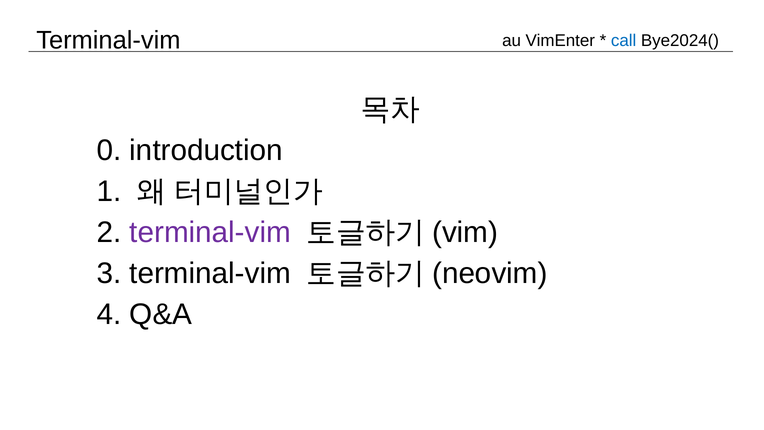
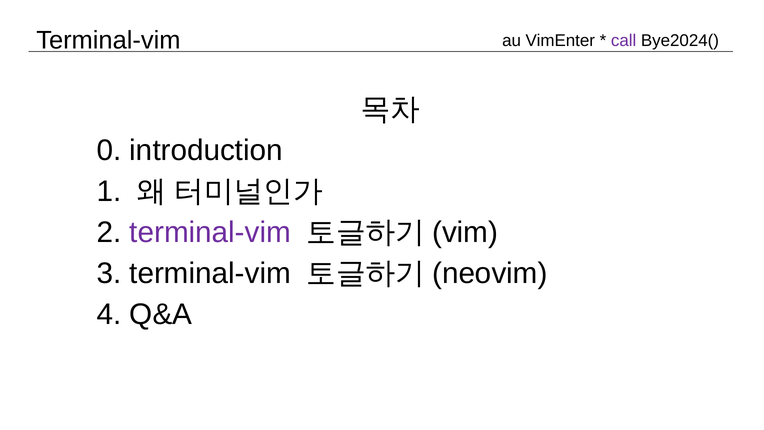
call colour: blue -> purple (624, 41)
